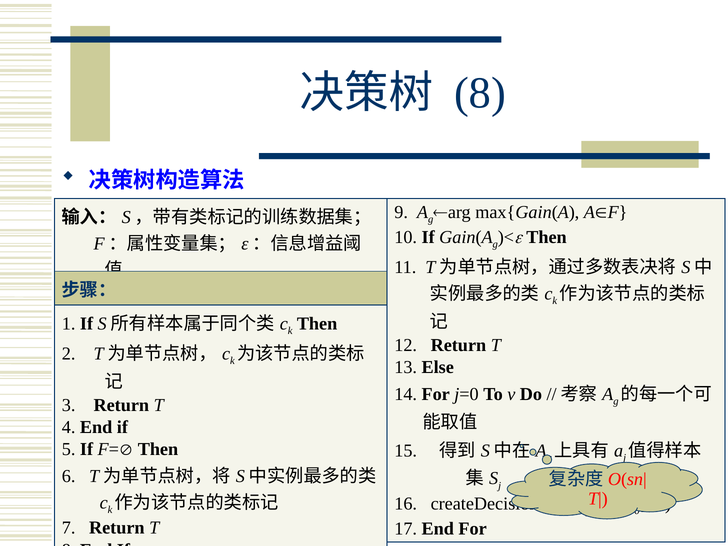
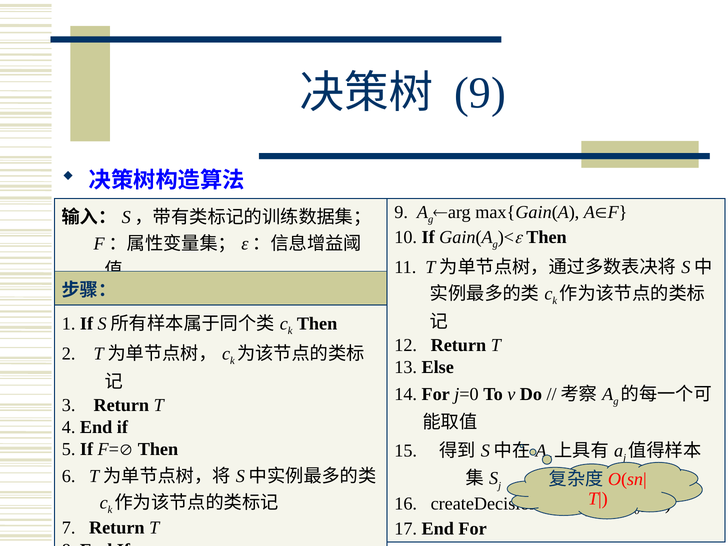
8: 8 -> 9 (480, 93)
